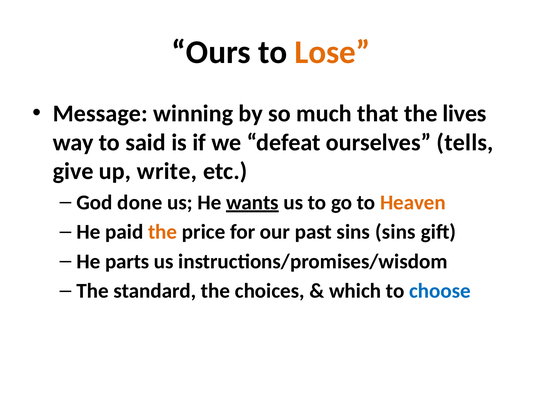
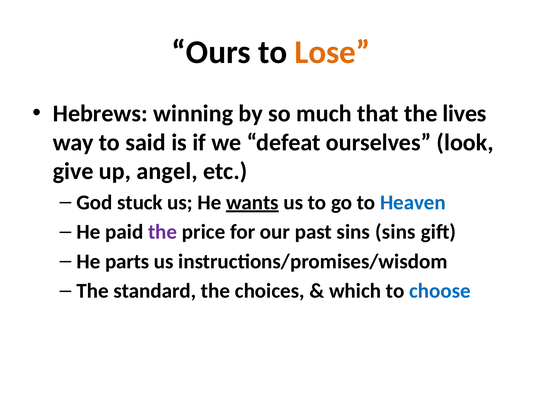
Message: Message -> Hebrews (100, 114)
tells: tells -> look (465, 143)
write: write -> angel (167, 172)
done: done -> stuck (140, 203)
Heaven colour: orange -> blue (413, 203)
the colour: orange -> purple (163, 232)
